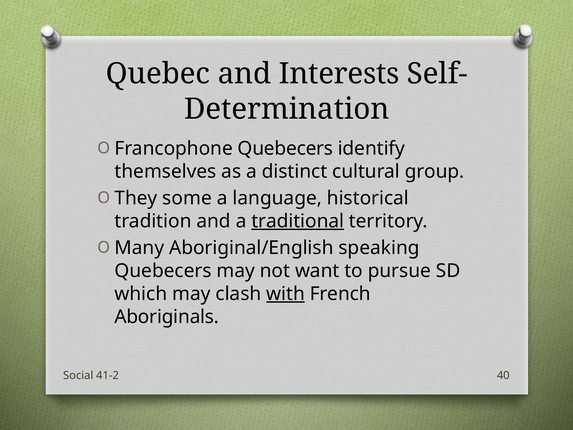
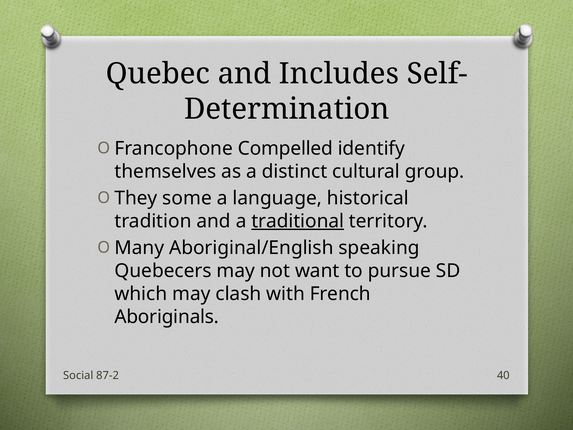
Interests: Interests -> Includes (339, 74)
Francophone Quebecers: Quebecers -> Compelled (285, 148)
with underline: present -> none (286, 294)
41-2: 41-2 -> 87-2 (108, 375)
